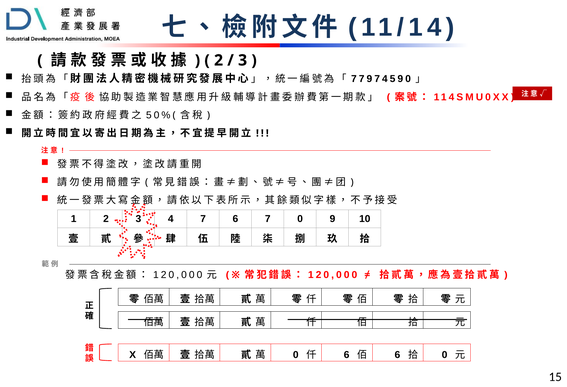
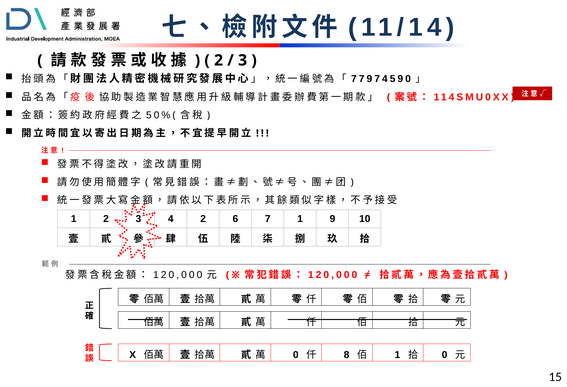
4 7: 7 -> 2 (203, 219)
7 0: 0 -> 1 (300, 219)
6: 6 -> 8 (347, 355)
6: 6 -> 1 (397, 355)
